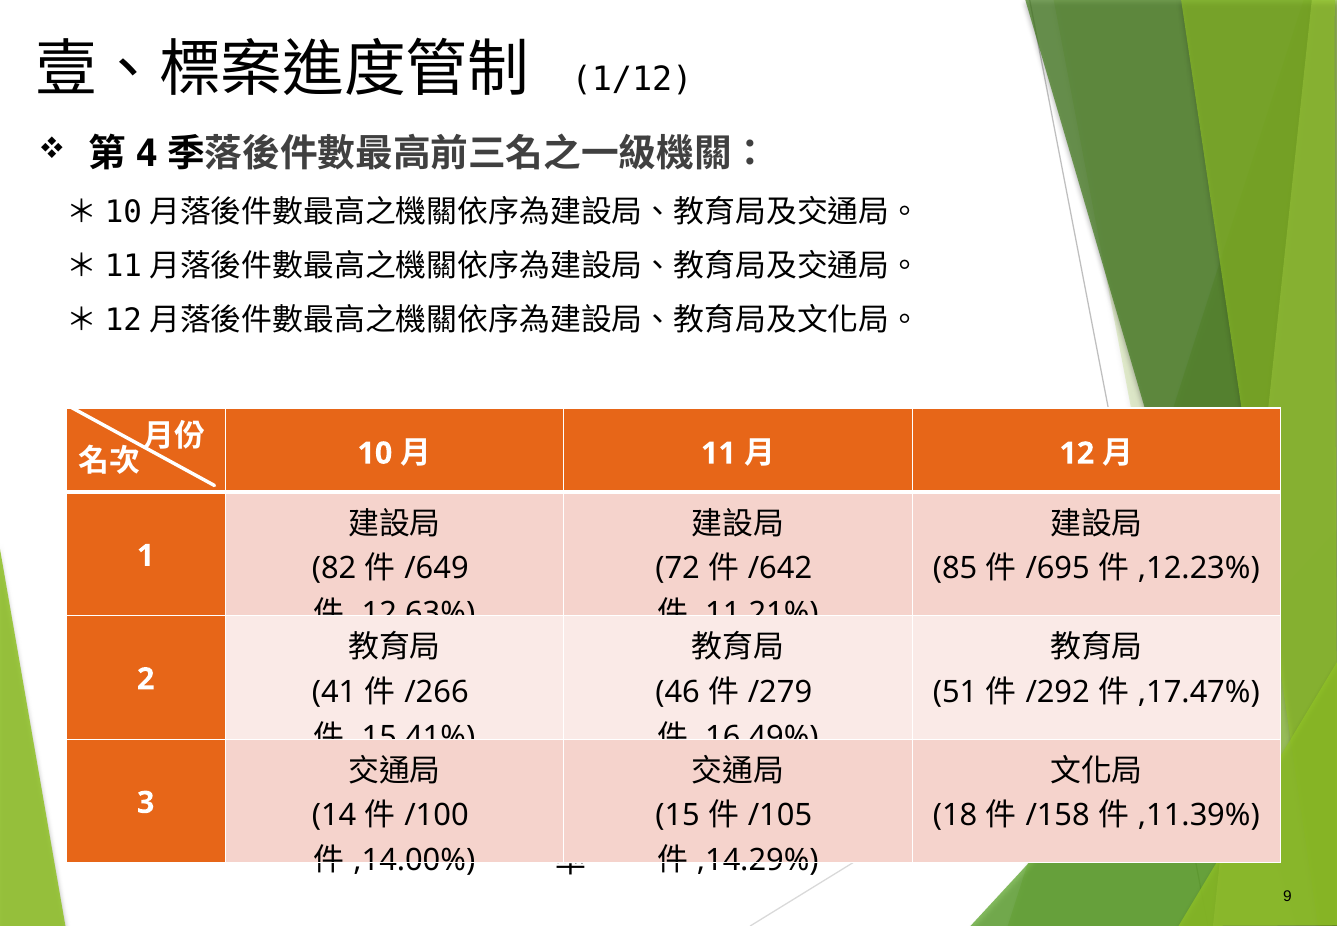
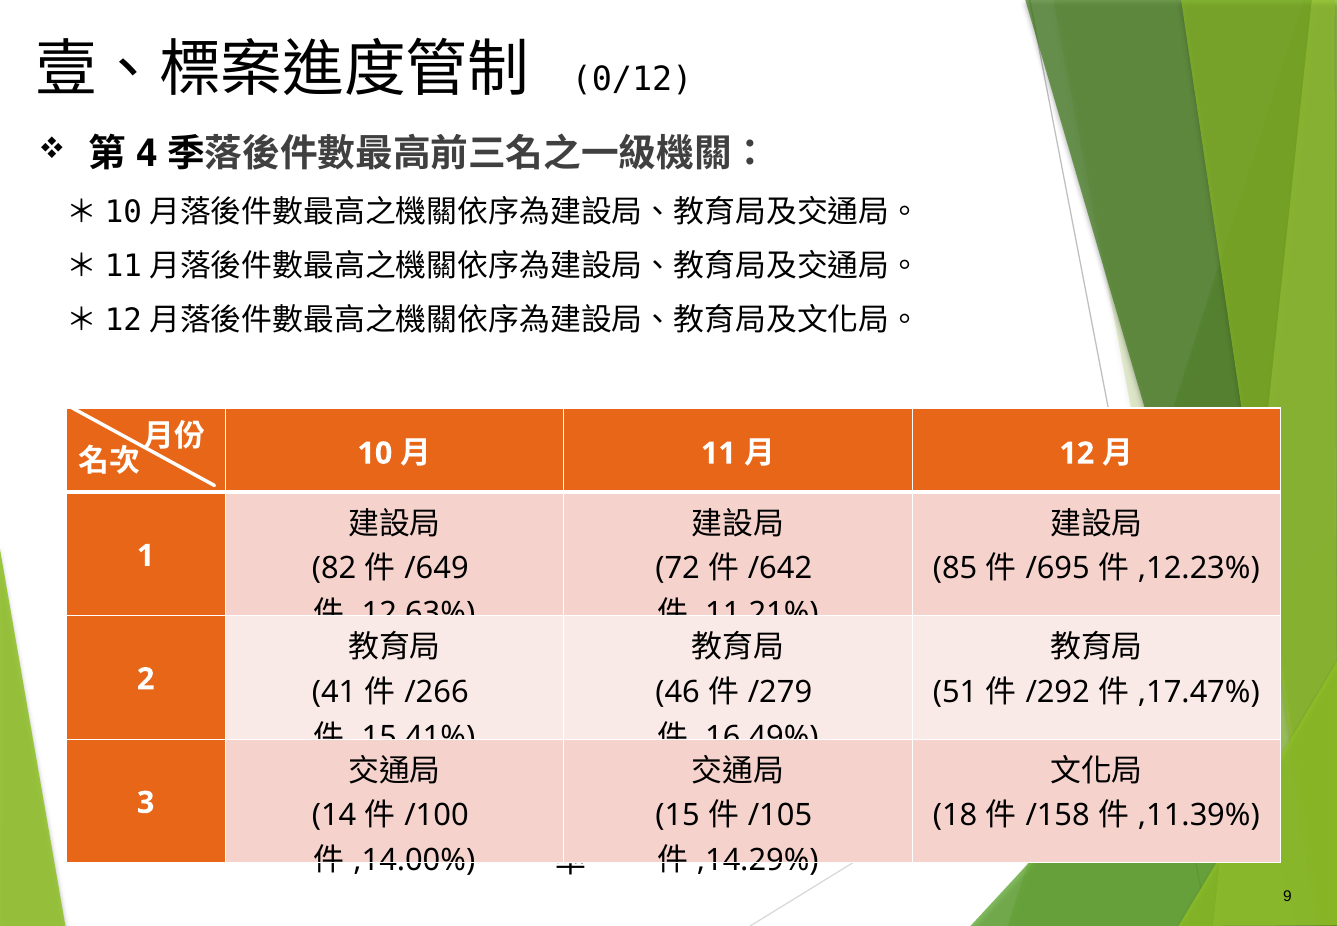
1/12: 1/12 -> 0/12 (632, 79)
